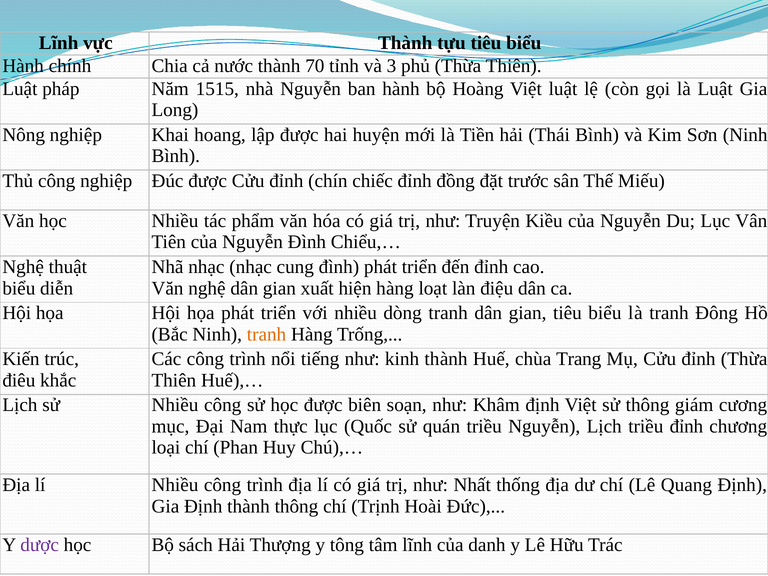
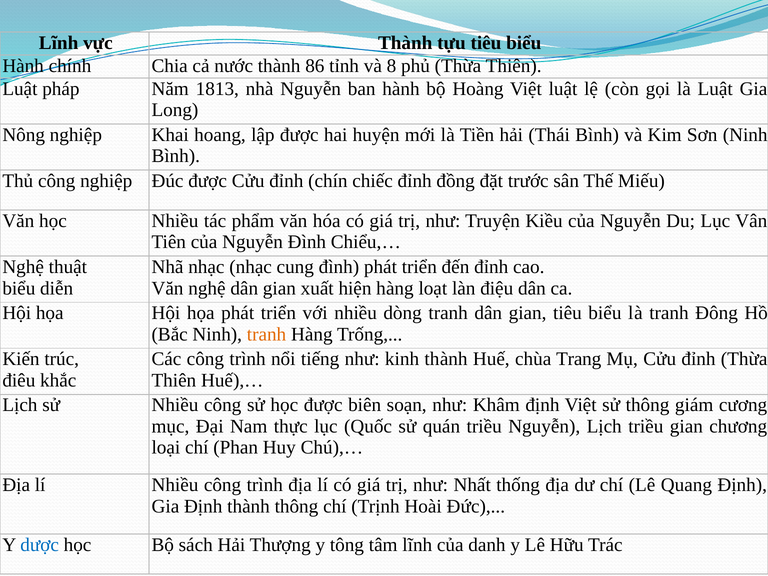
70: 70 -> 86 (315, 66)
3: 3 -> 8 (391, 66)
1515: 1515 -> 1813 (217, 89)
triều đỉnh: đỉnh -> gian (686, 426)
dược colour: purple -> blue (40, 545)
